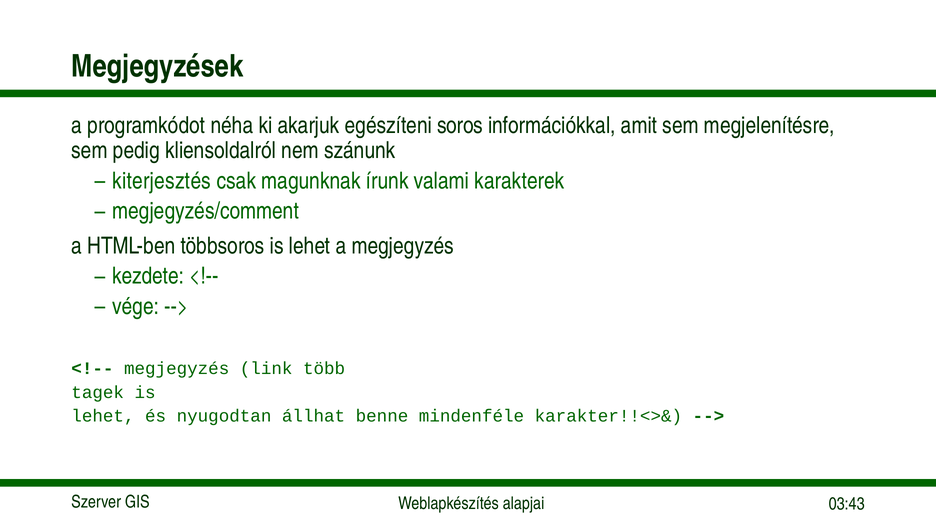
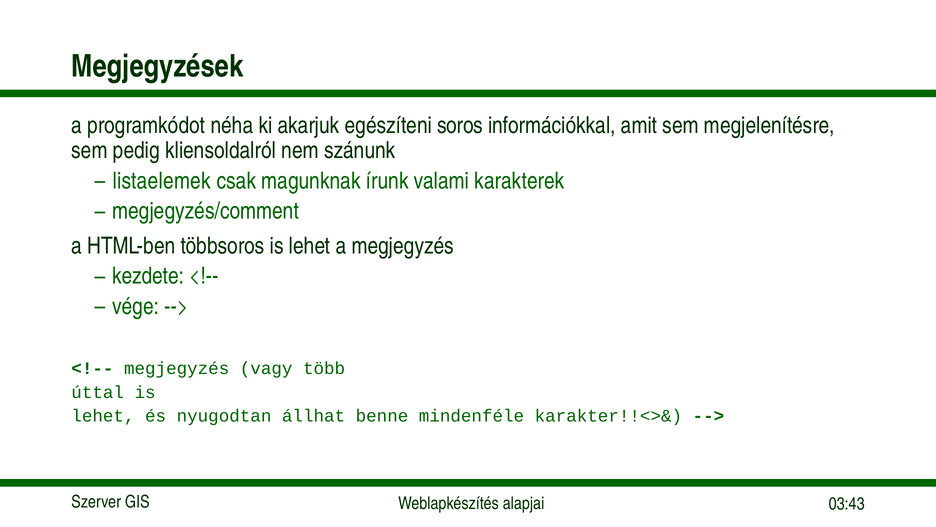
kiterjesztés: kiterjesztés -> listaelemek (162, 181)
link: link -> vagy (266, 368)
tagek: tagek -> úttal (98, 392)
